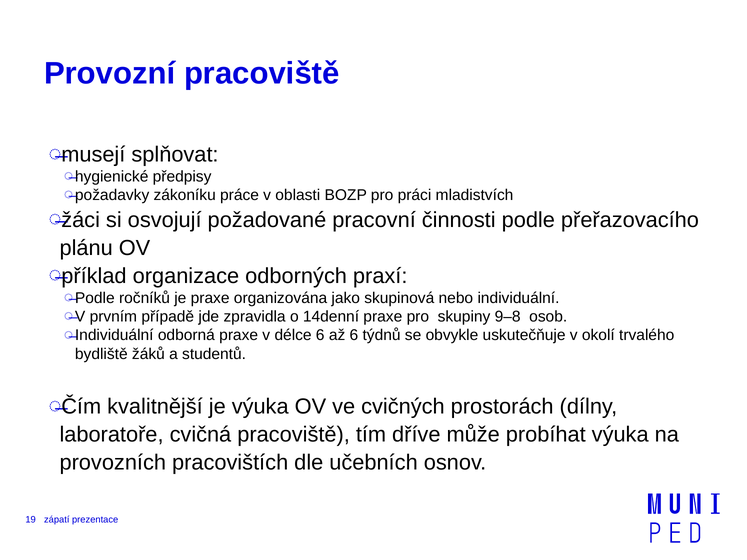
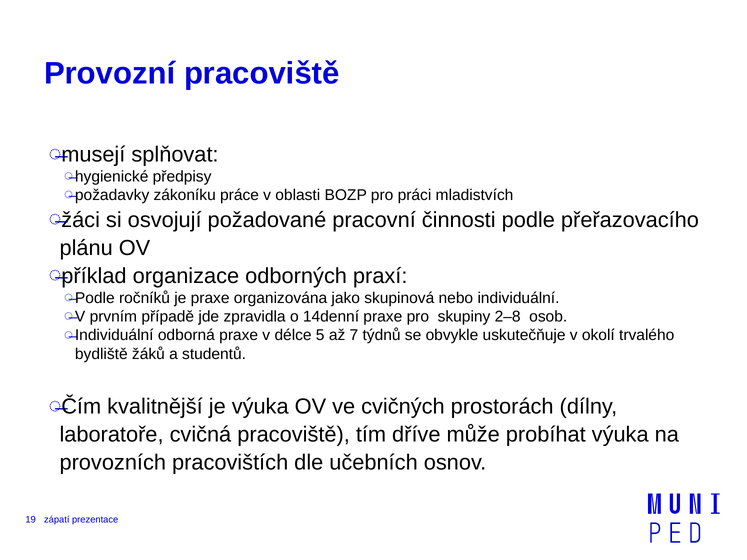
9–8: 9–8 -> 2–8 (508, 317)
délce 6: 6 -> 5 (320, 335)
až 6: 6 -> 7 (354, 335)
